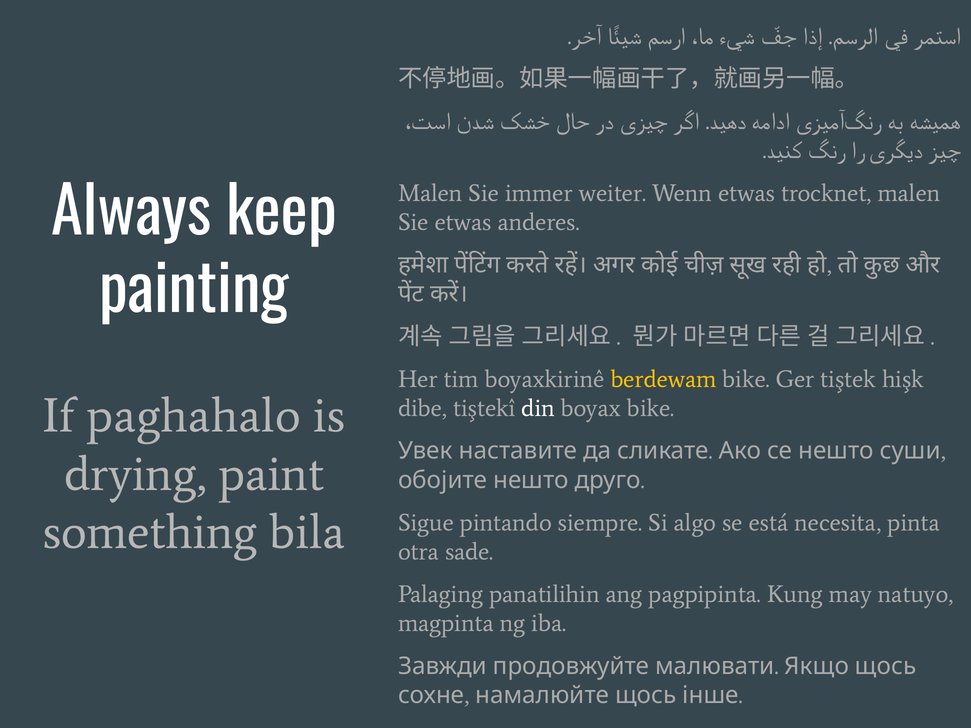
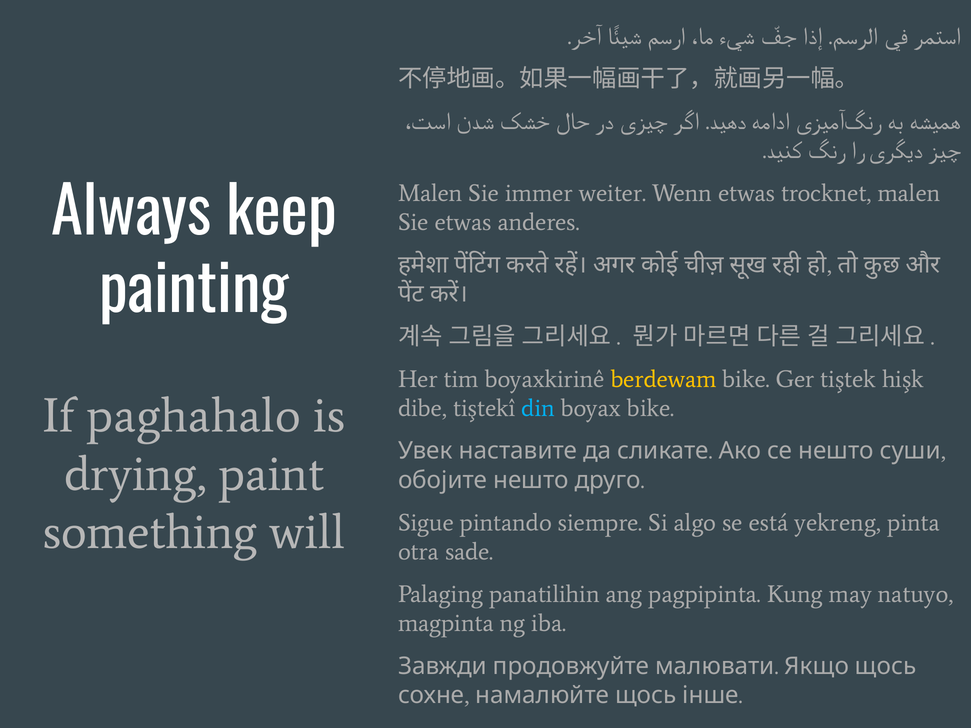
din colour: white -> light blue (538, 408)
bila: bila -> will (307, 533)
necesita: necesita -> yekreng (838, 523)
